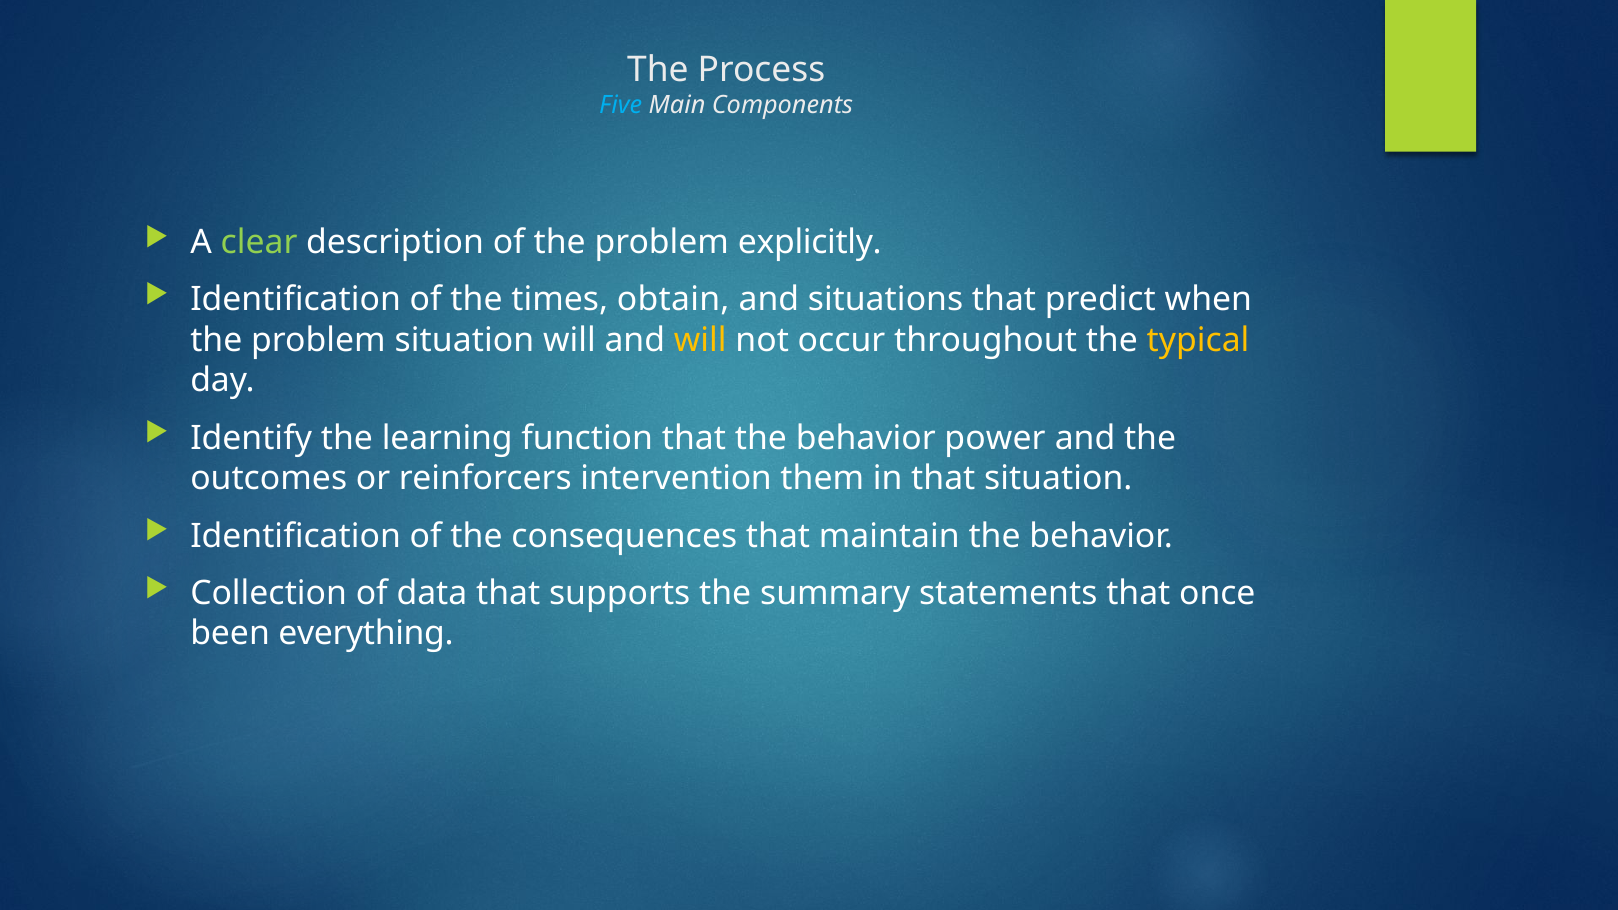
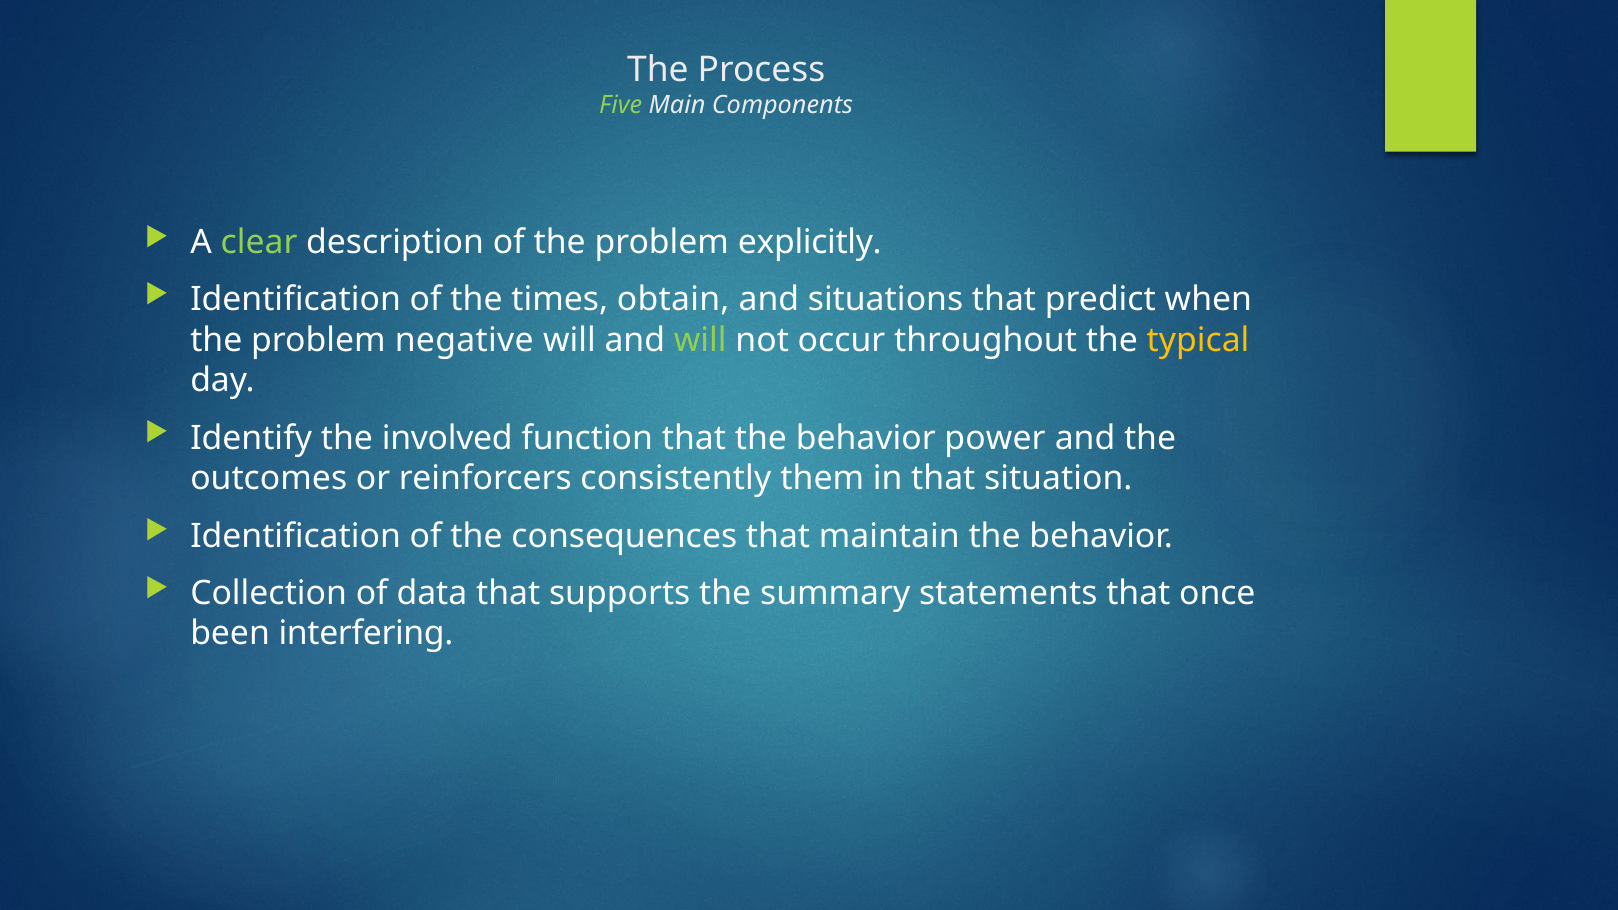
Five colour: light blue -> light green (621, 106)
problem situation: situation -> negative (464, 340)
will colour: yellow -> light green (700, 340)
learning: learning -> involved (447, 438)
intervention: intervention -> consistently (676, 479)
everything: everything -> interfering (366, 634)
